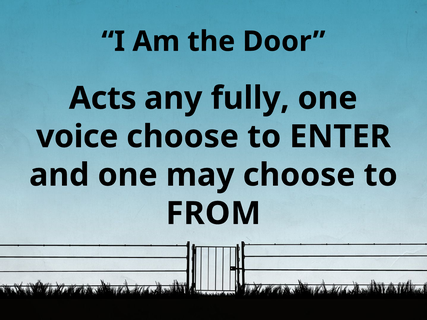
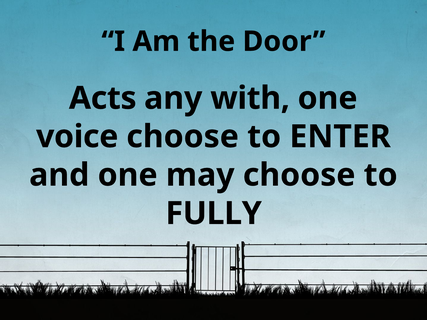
fully: fully -> with (250, 98)
FROM: FROM -> FULLY (214, 214)
